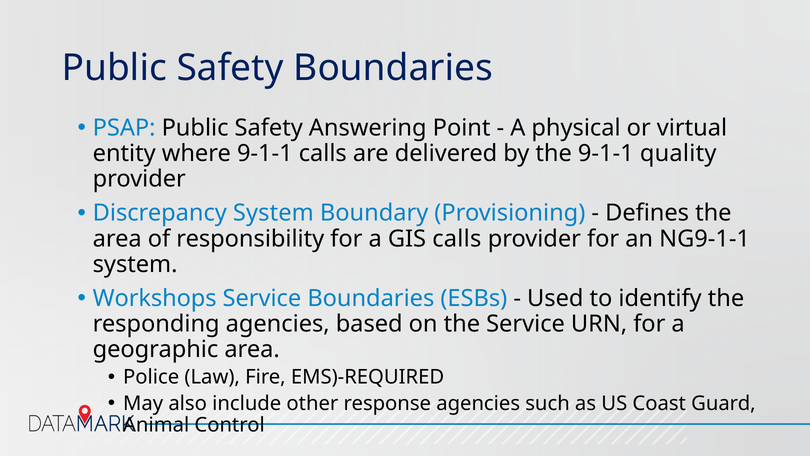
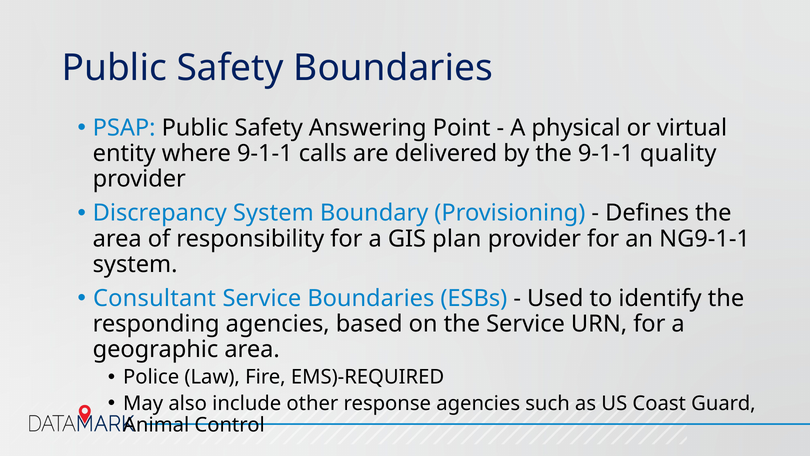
GIS calls: calls -> plan (457, 239)
Workshops: Workshops -> Consultant (154, 298)
